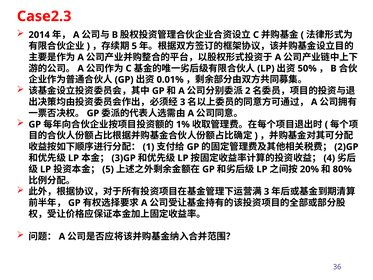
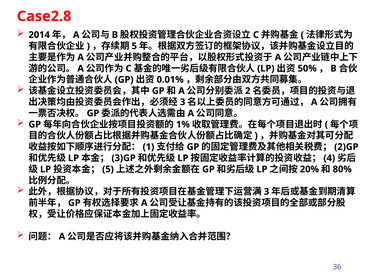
Case2.3: Case2.3 -> Case2.8 (44, 16)
